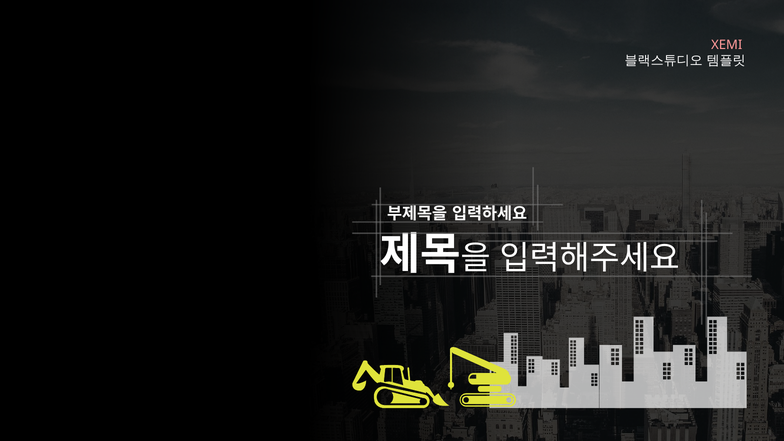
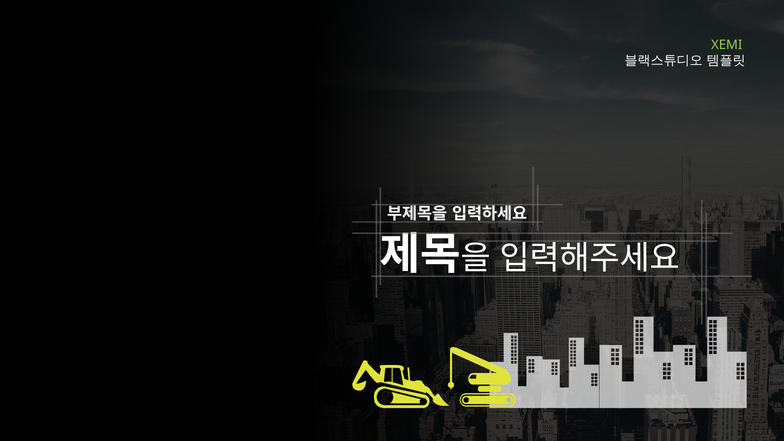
XEMI colour: pink -> light green (727, 45)
